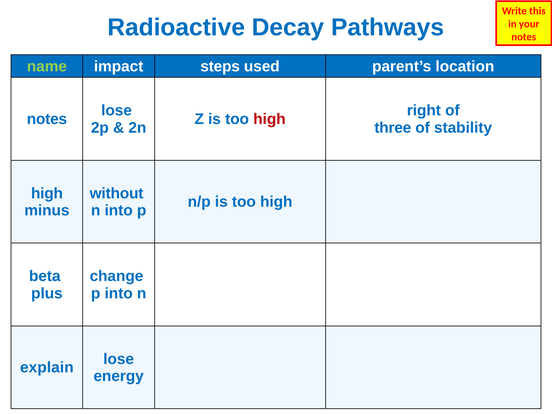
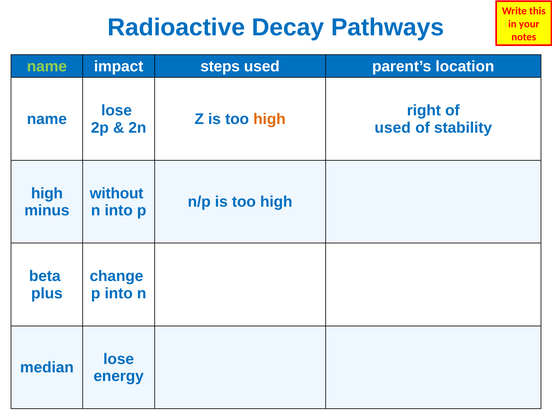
notes: notes -> name (47, 119)
high colour: red -> orange (269, 119)
three: three -> used (393, 128)
explain: explain -> median (47, 368)
